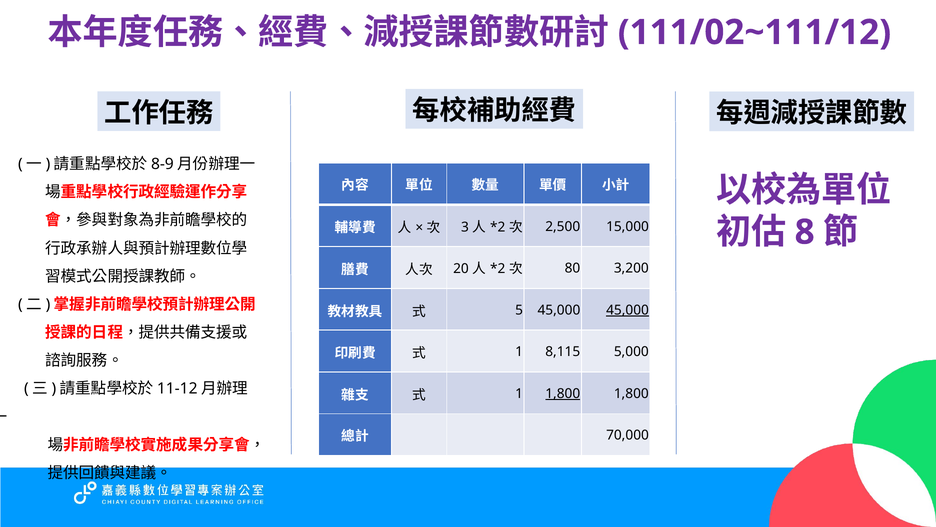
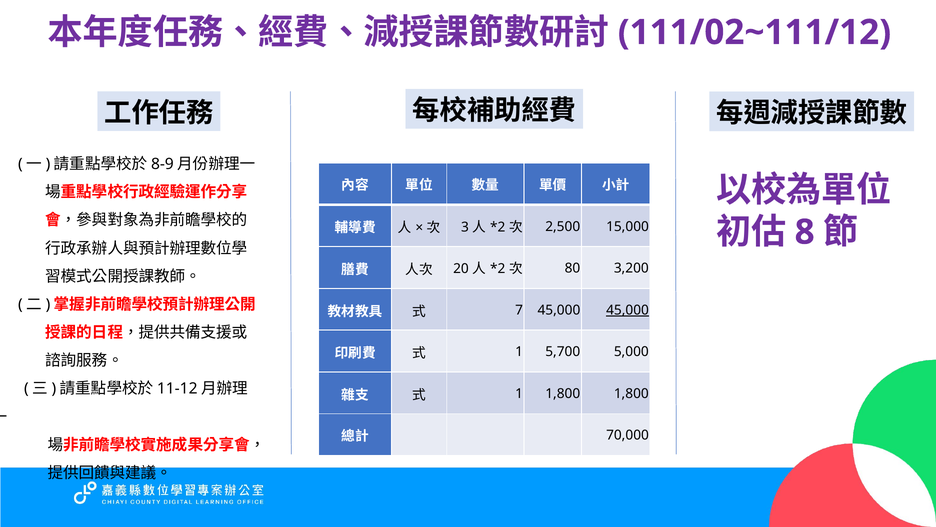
5: 5 -> 7 (519, 310)
8,115: 8,115 -> 5,700 (563, 351)
1,800 underline: present -> none (563, 393)
